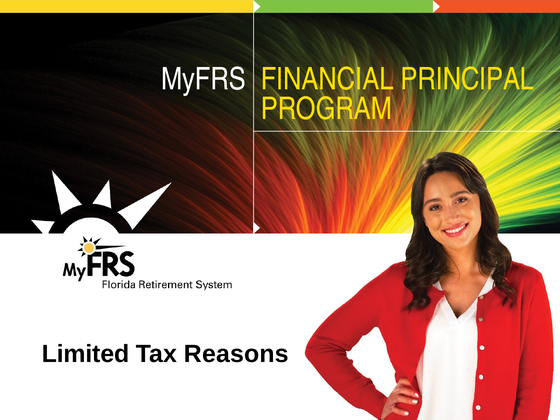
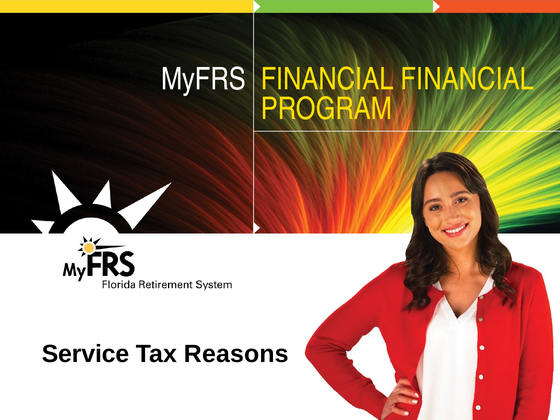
FINANCIAL PRINCIPAL: PRINCIPAL -> FINANCIAL (467, 79)
Limited: Limited -> Service (86, 354)
